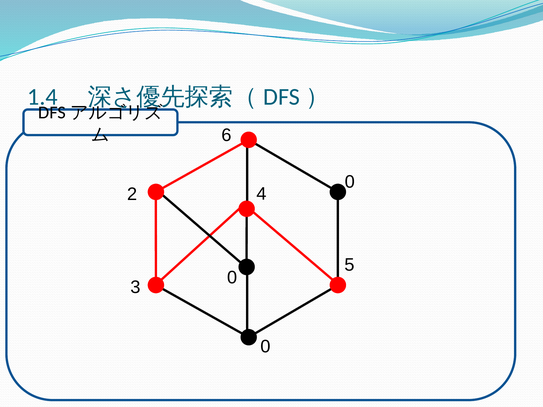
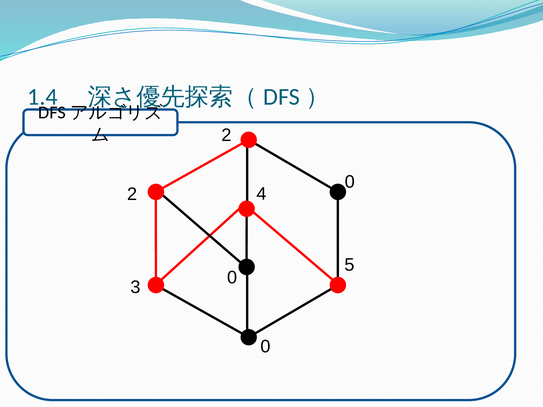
6: 6 -> 2 (227, 135)
